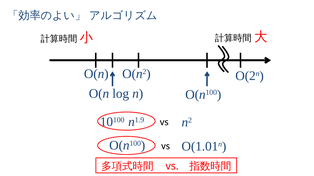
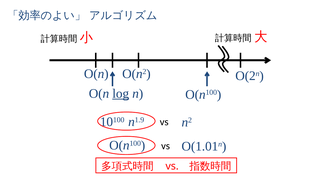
log underline: none -> present (121, 94)
